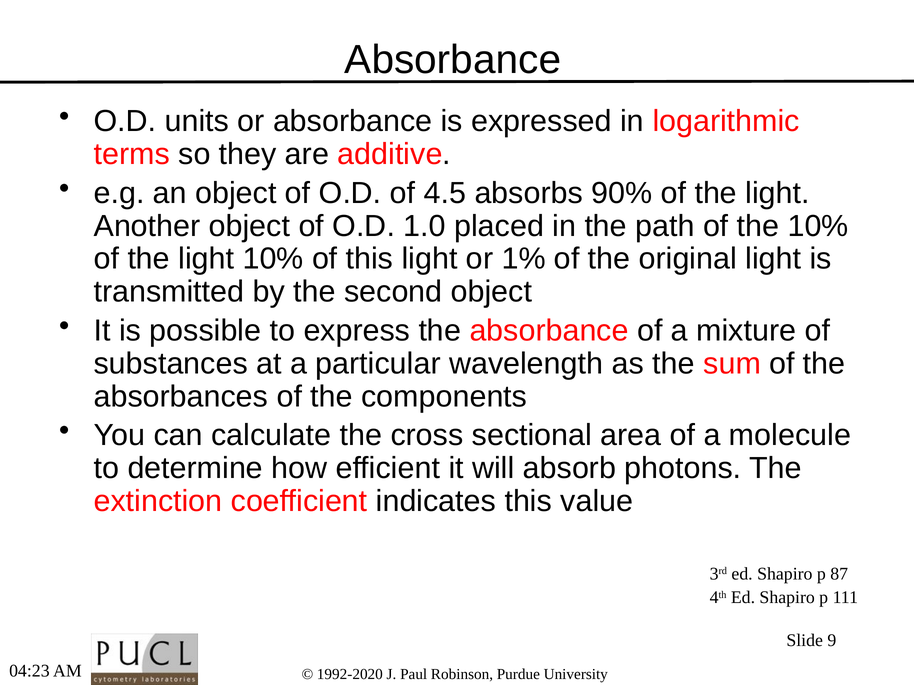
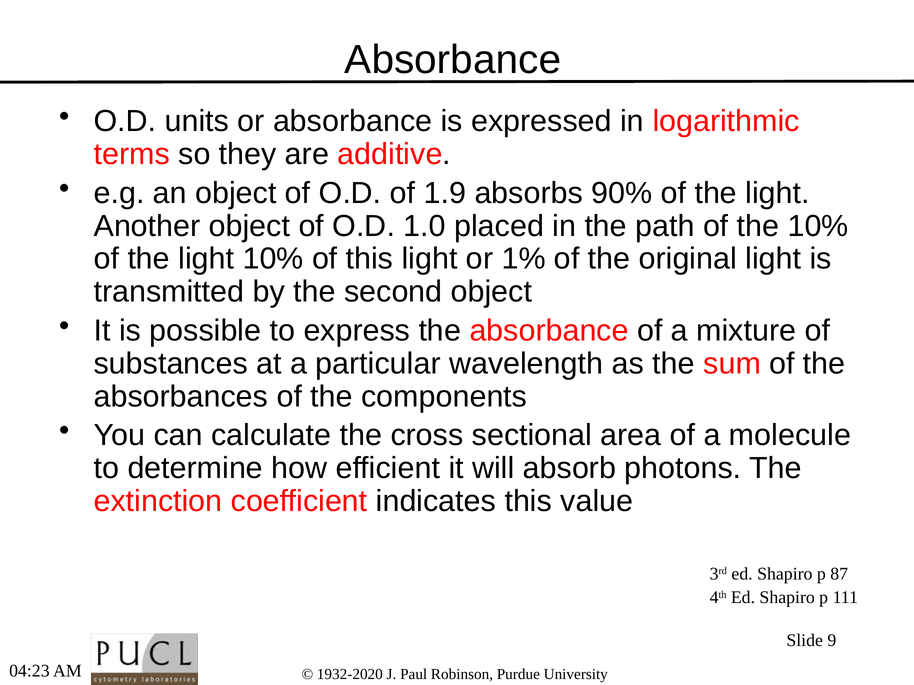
4.5: 4.5 -> 1.9 (445, 193)
1992-2020: 1992-2020 -> 1932-2020 (350, 675)
